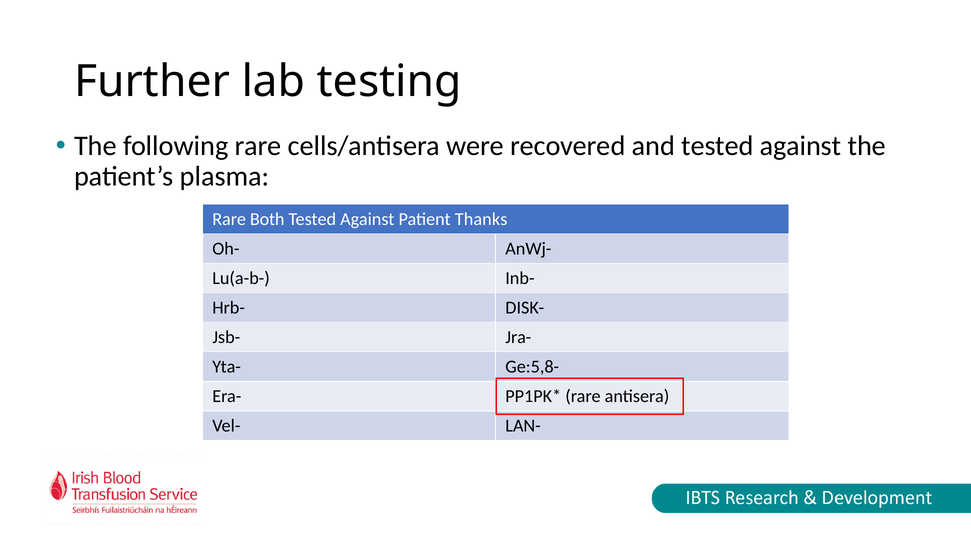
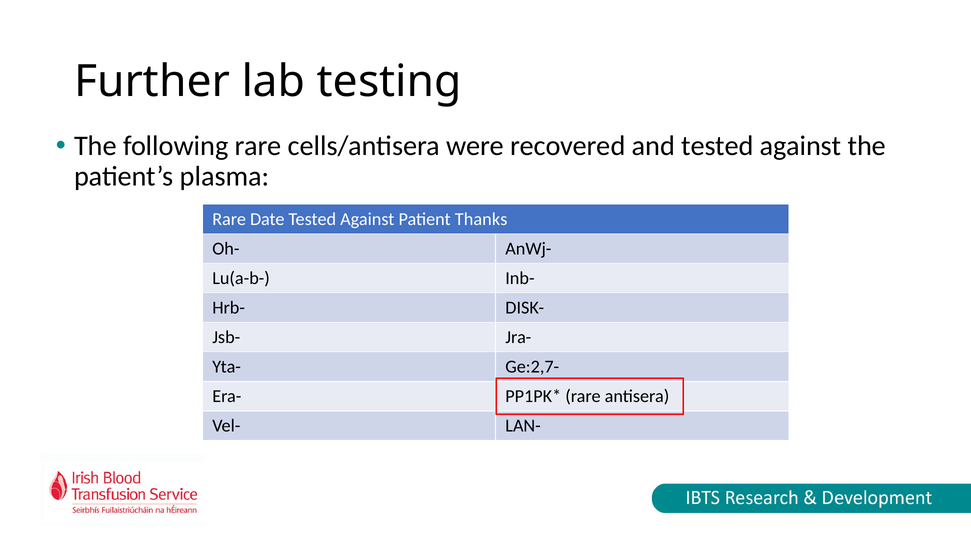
Both: Both -> Date (267, 219)
Ge:5,8-: Ge:5,8- -> Ge:2,7- (532, 367)
